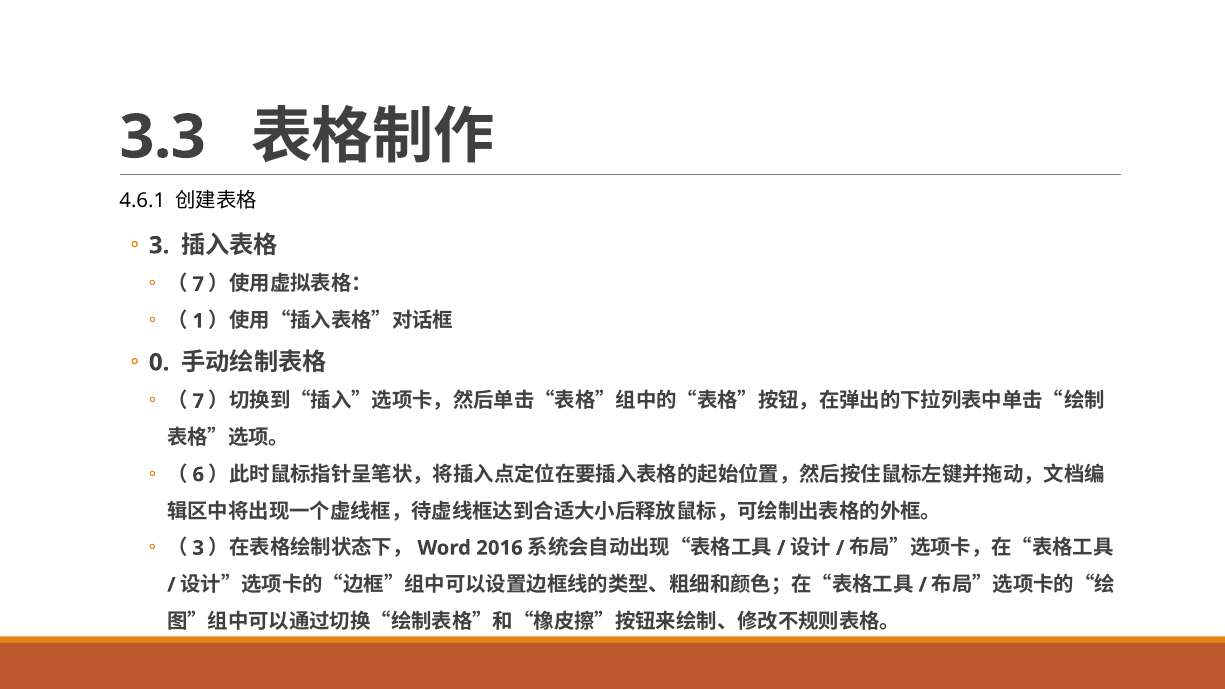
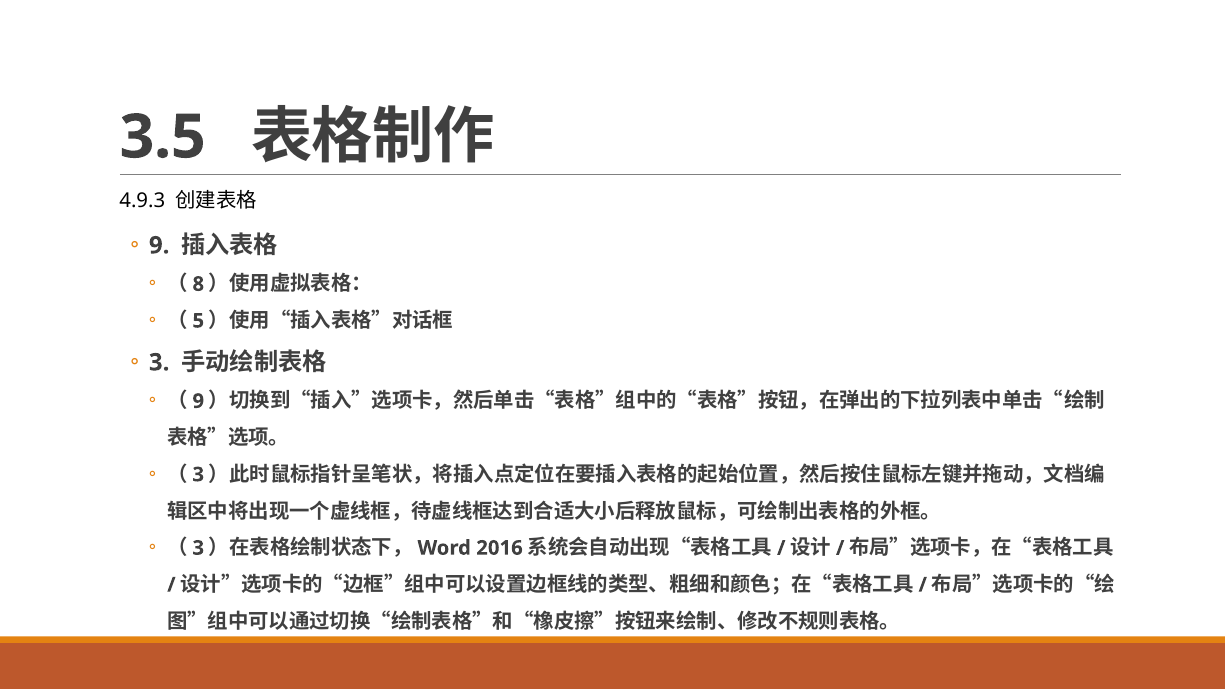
3.3: 3.3 -> 3.5 (163, 137)
4.6.1: 4.6.1 -> 4.9.3 (142, 201)
3: 3 -> 9 (159, 245)
7: 7 -> 8 (198, 284)
1: 1 -> 5 (198, 321)
0: 0 -> 3 (159, 362)
7: 7 -> 9 (198, 401)
6: 6 -> 3 (198, 475)
